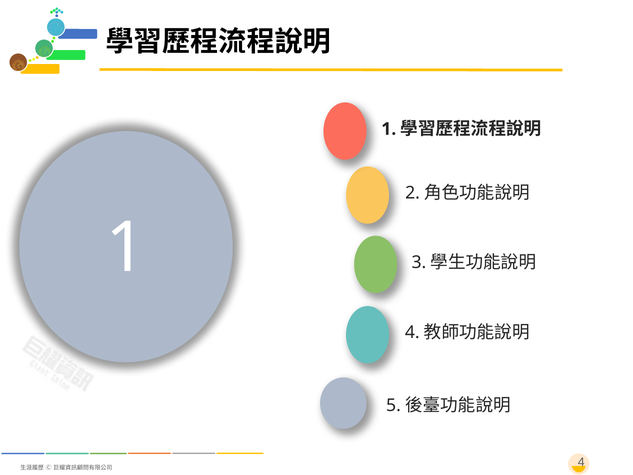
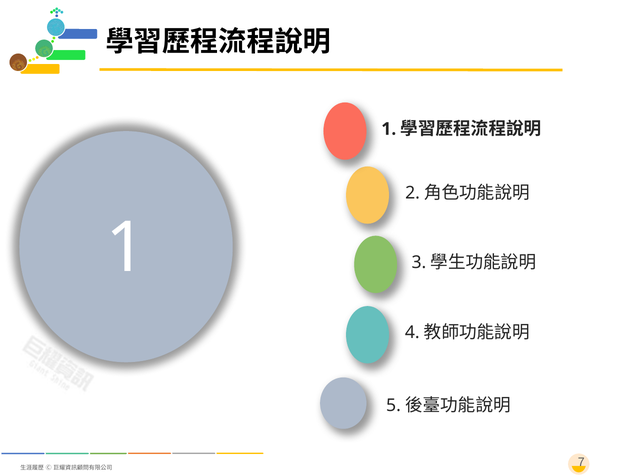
4: 4 -> 7 (581, 462)
